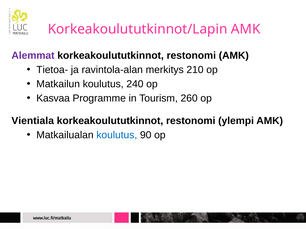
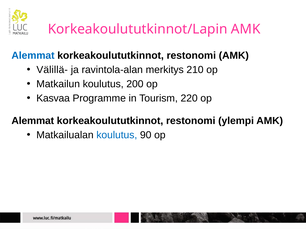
Alemmat colour: purple -> blue (33, 56)
Tietoa-: Tietoa- -> Välillä- (52, 70)
240: 240 -> 200 (135, 84)
260: 260 -> 220 (189, 98)
Vientiala: Vientiala -> Alemmat (33, 121)
